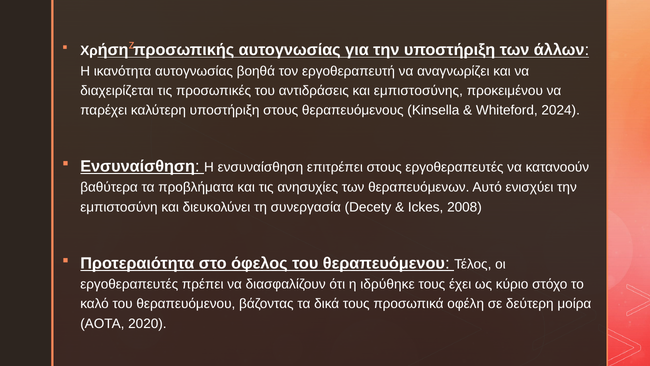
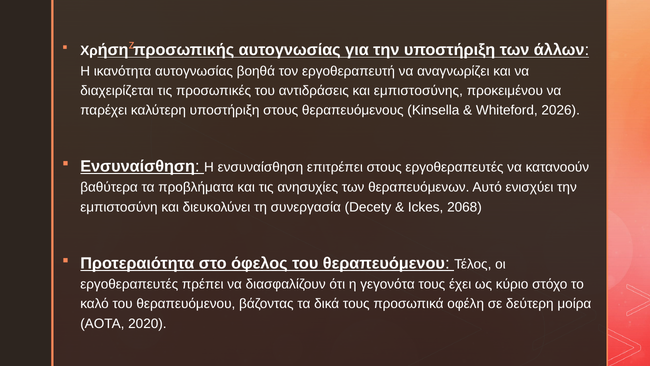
2024: 2024 -> 2026 (561, 110)
2008: 2008 -> 2068 (464, 207)
ιδρύθηκε: ιδρύθηκε -> γεγονότα (388, 284)
